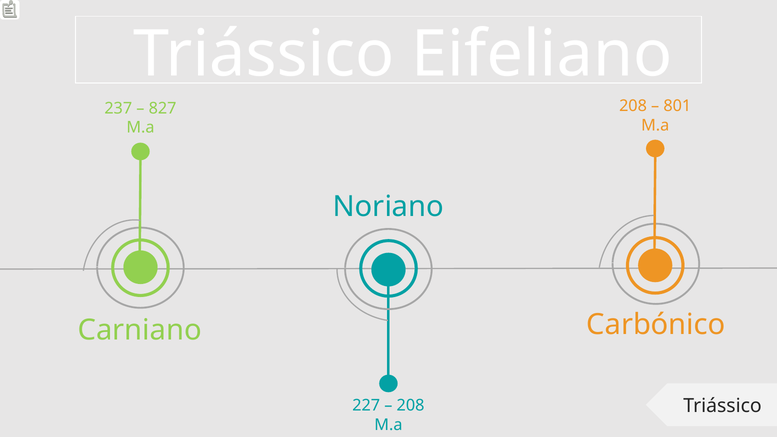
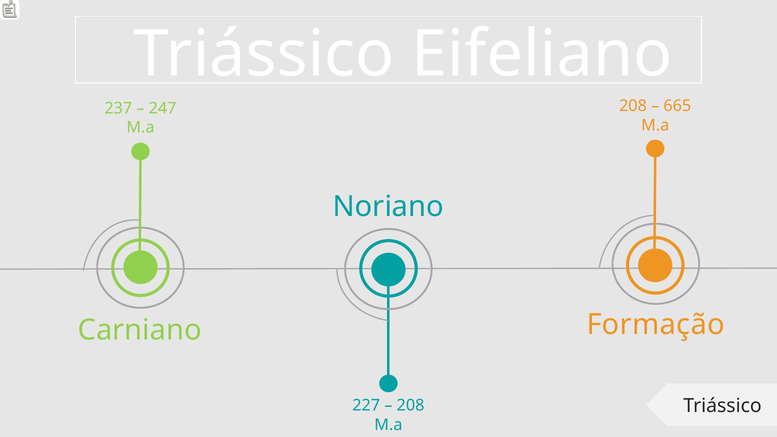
801: 801 -> 665 (677, 106)
827: 827 -> 247 (163, 108)
Carbónico: Carbónico -> Formação (656, 324)
